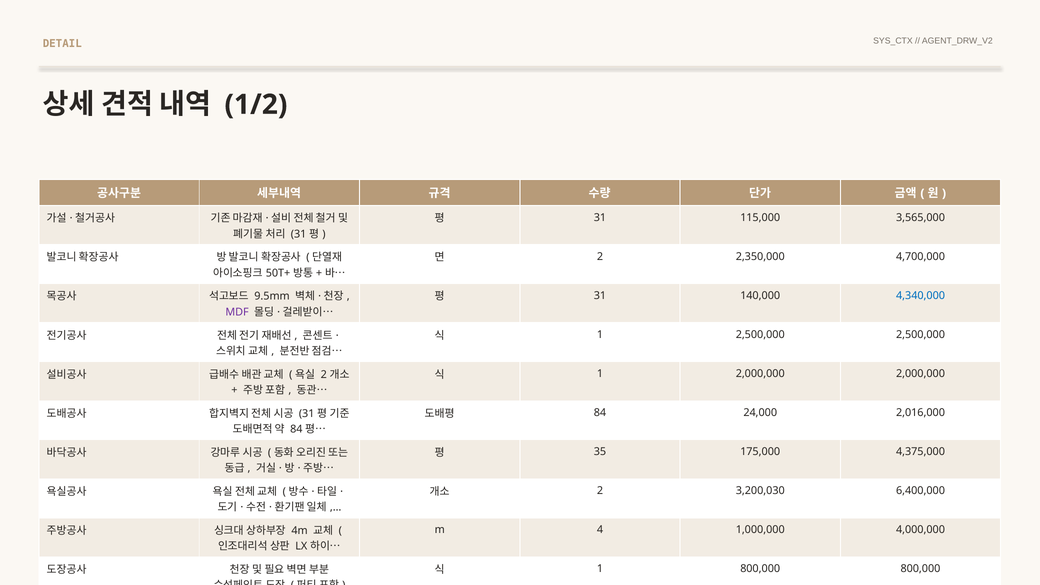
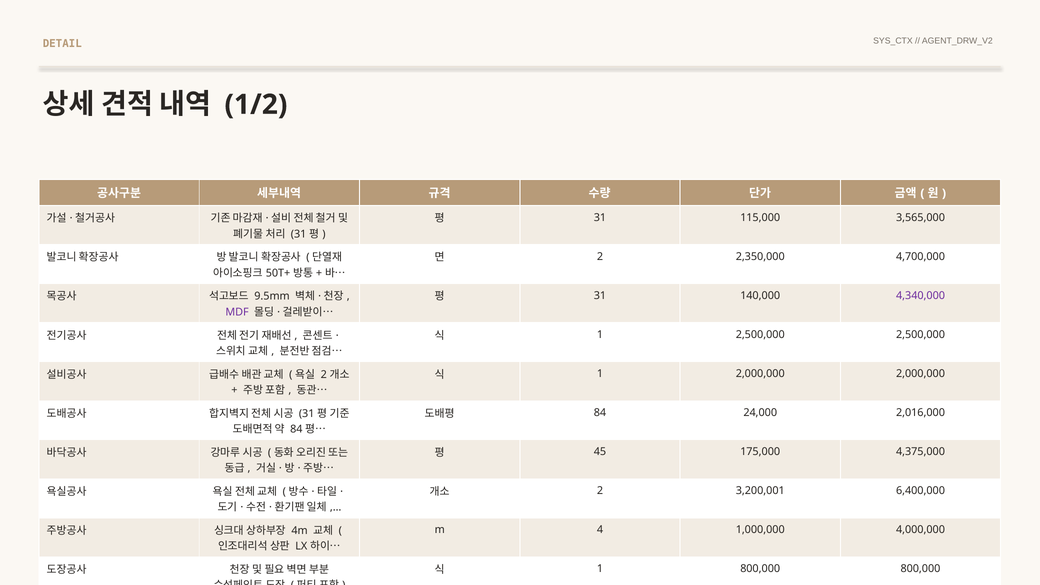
4,340,000 colour: blue -> purple (921, 296)
35: 35 -> 45 (600, 452)
3,200,030: 3,200,030 -> 3,200,001 (760, 491)
